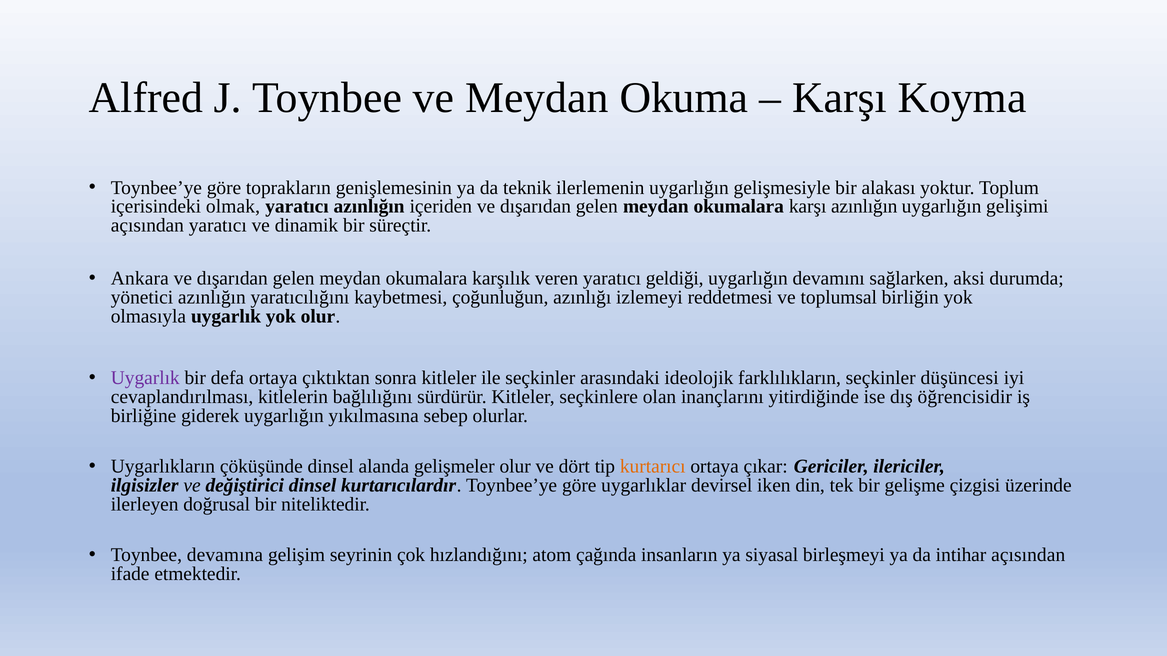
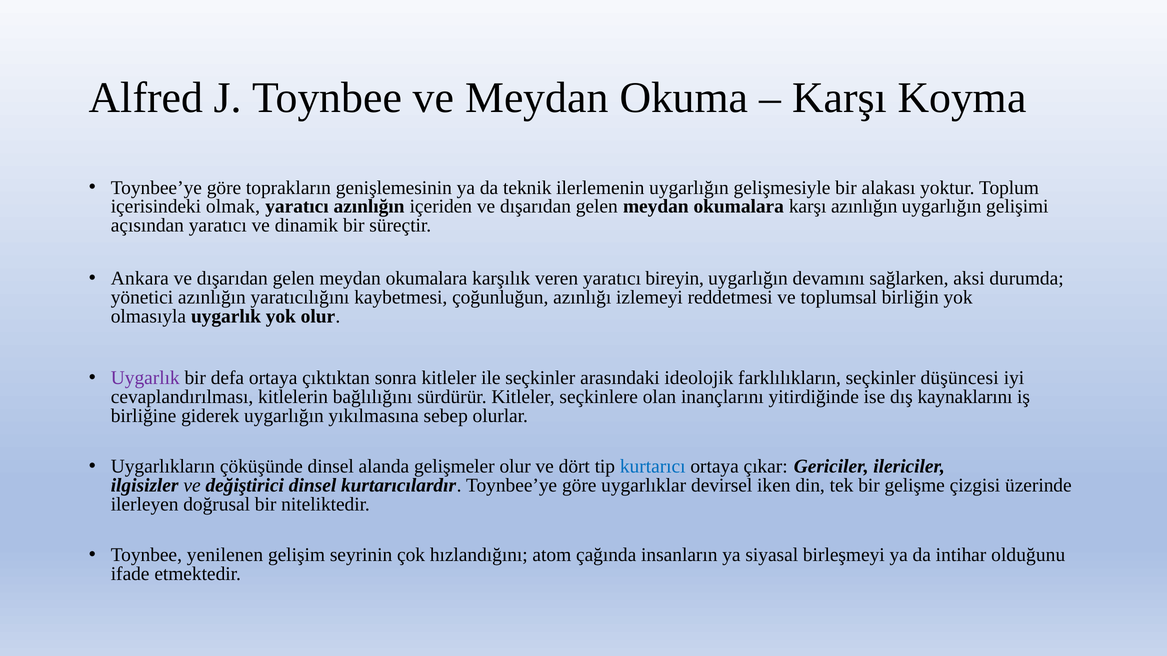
geldiği: geldiği -> bireyin (675, 279)
öğrencisidir: öğrencisidir -> kaynaklarını (965, 397)
kurtarıcı colour: orange -> blue (653, 467)
devamına: devamına -> yenilenen (225, 555)
intihar açısından: açısından -> olduğunu (1028, 555)
